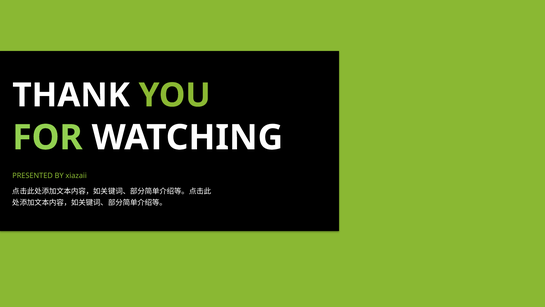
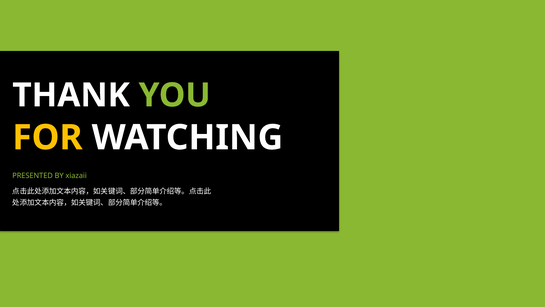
FOR colour: light green -> yellow (47, 137)
